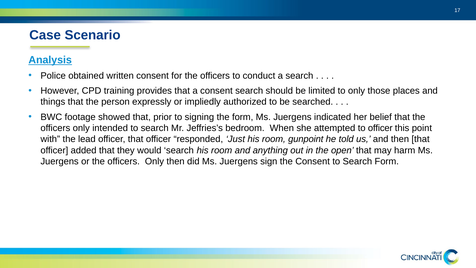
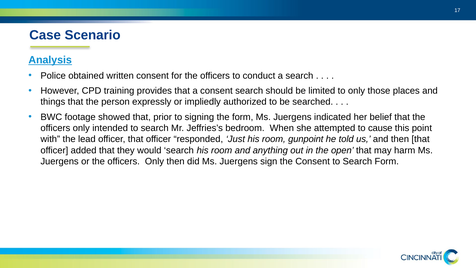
to officer: officer -> cause (380, 128)
